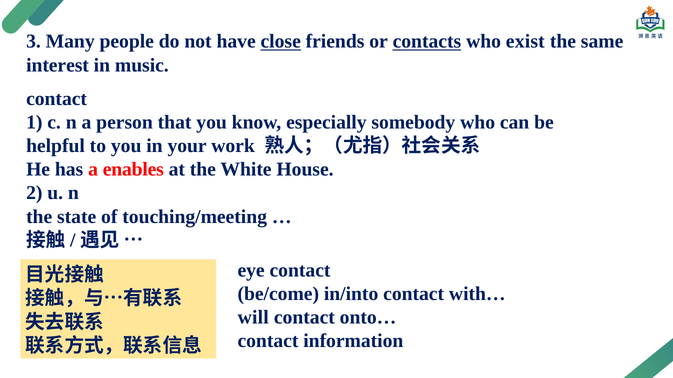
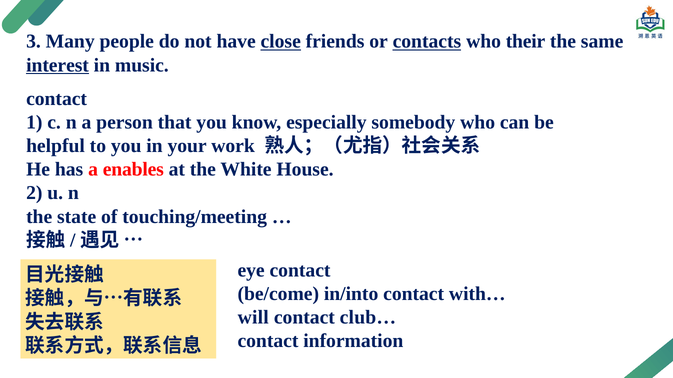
exist: exist -> their (526, 42)
interest underline: none -> present (58, 65)
onto…: onto… -> club… (368, 318)
